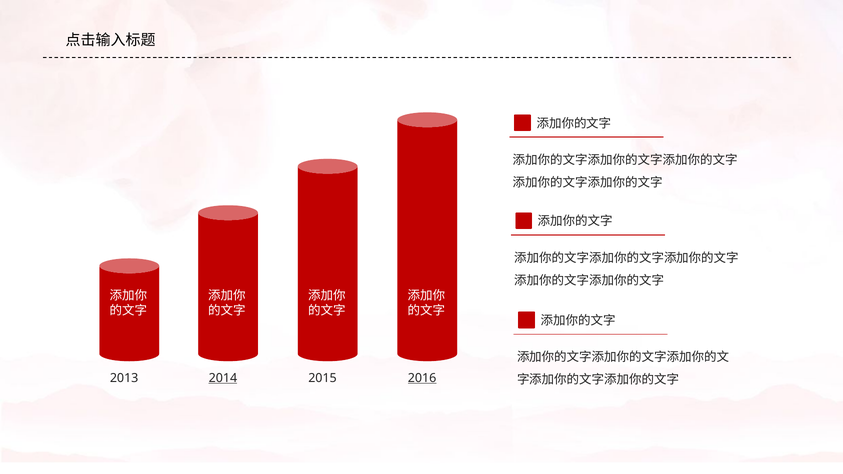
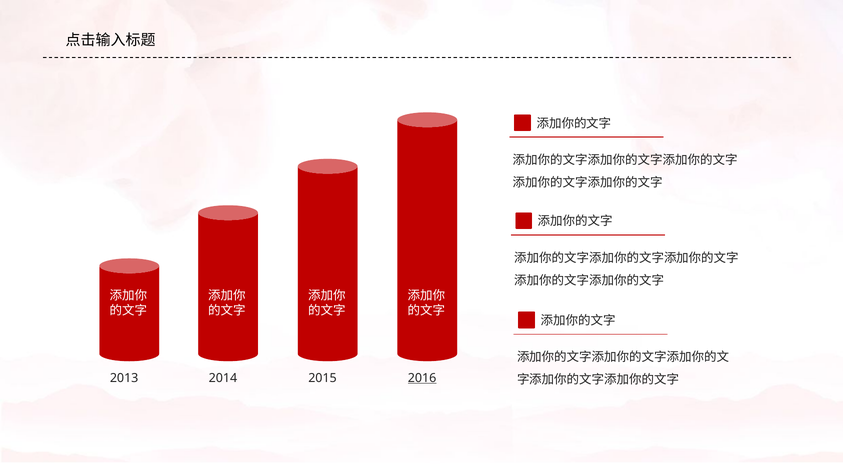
2014 underline: present -> none (223, 378)
